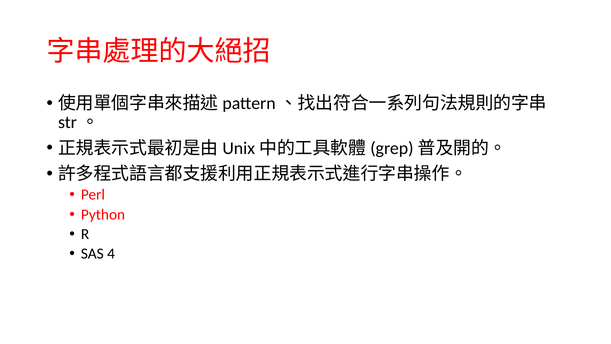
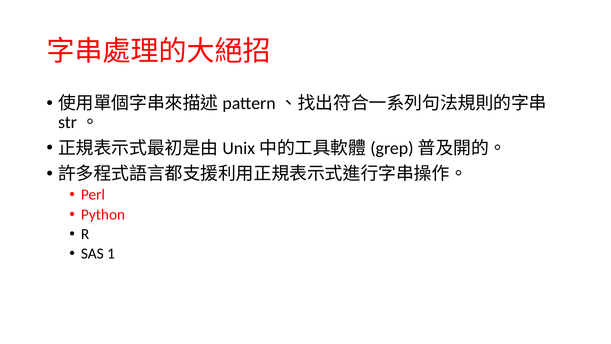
4: 4 -> 1 (111, 254)
